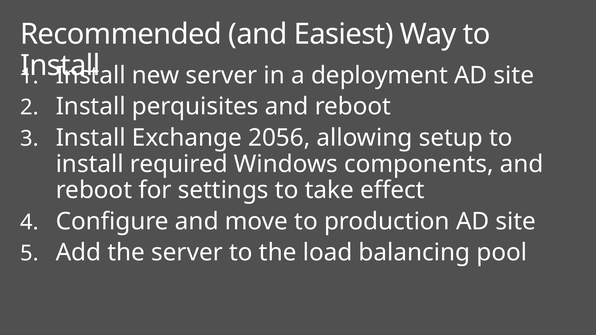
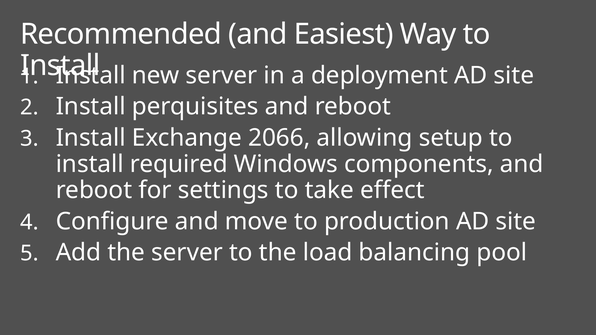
2056: 2056 -> 2066 (279, 138)
